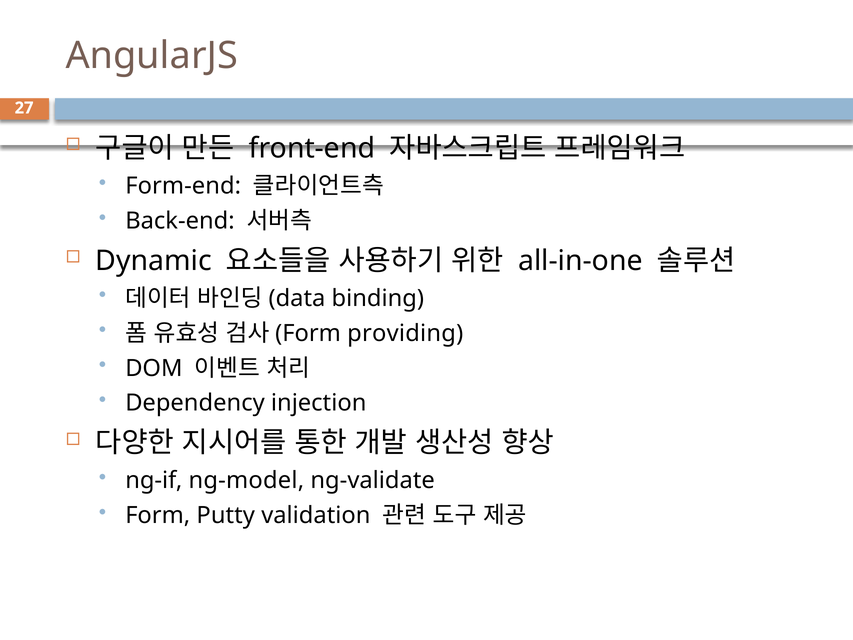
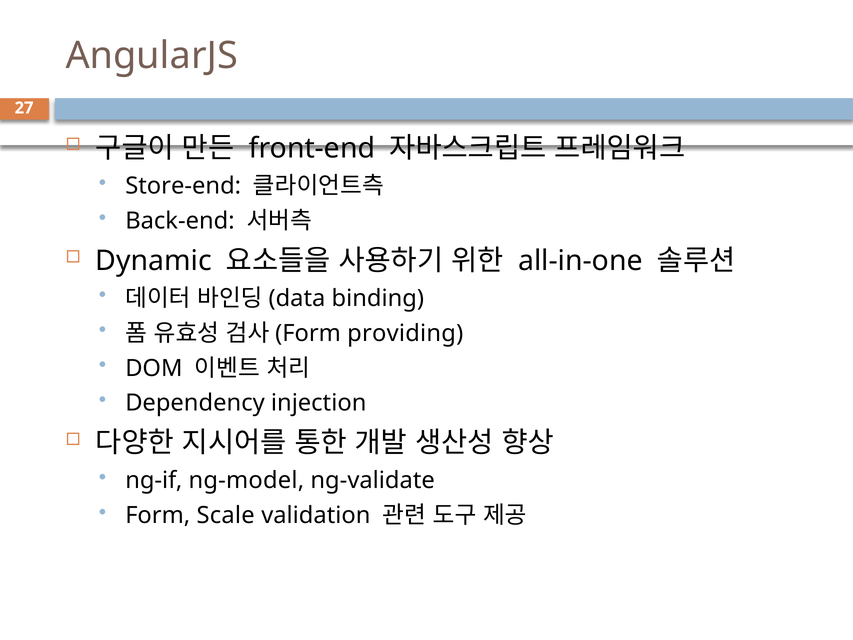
Form-end: Form-end -> Store-end (183, 186)
Putty: Putty -> Scale (226, 515)
